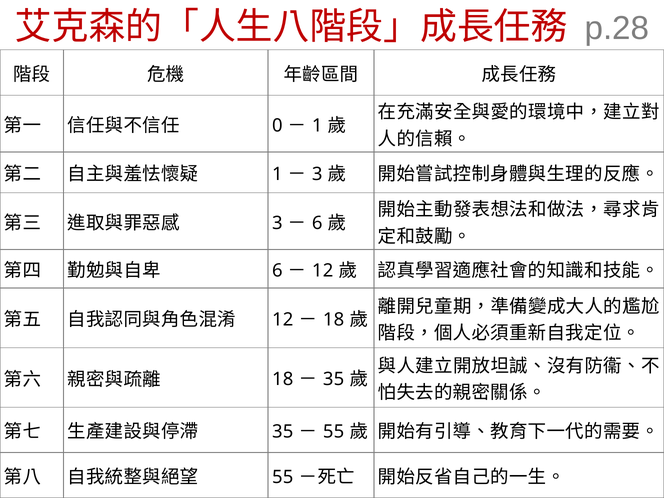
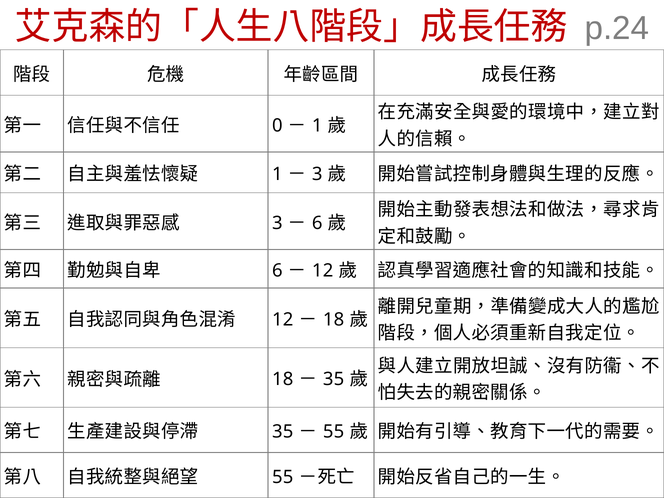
p.28: p.28 -> p.24 (617, 28)
